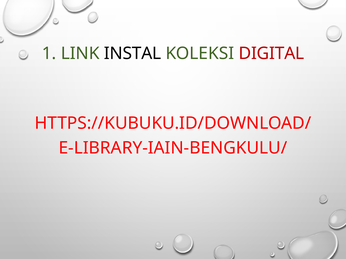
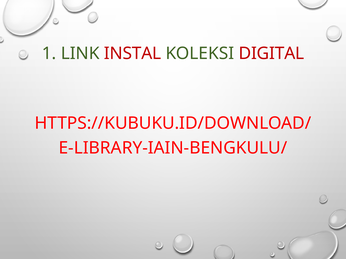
INSTAL colour: black -> red (133, 53)
